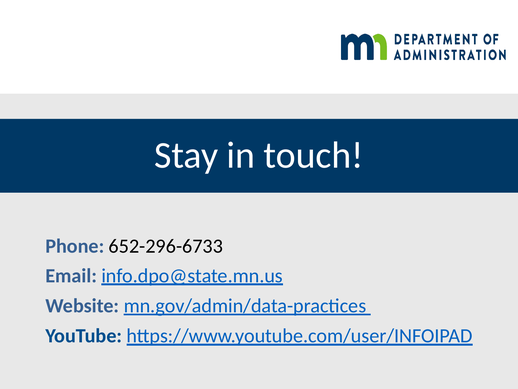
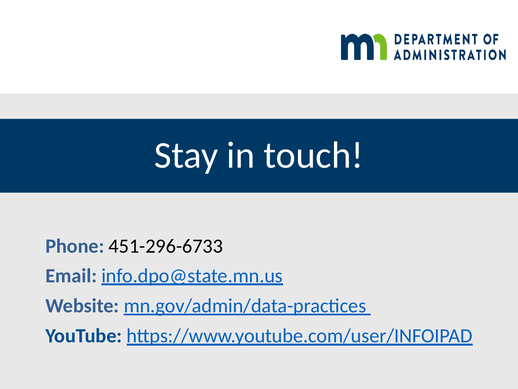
652-296-6733: 652-296-6733 -> 451-296-6733 (166, 246)
